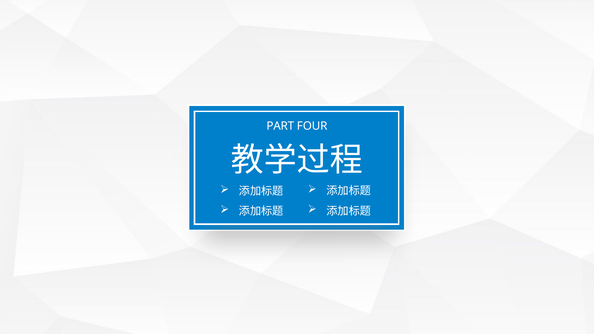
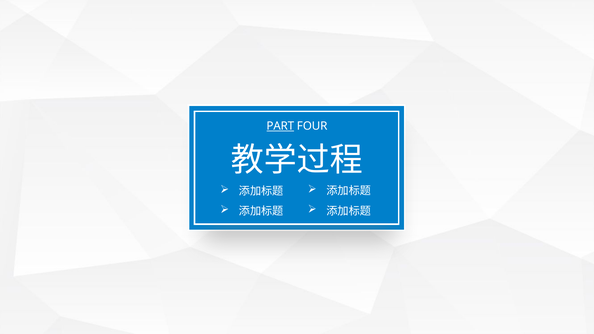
PART underline: none -> present (280, 126)
